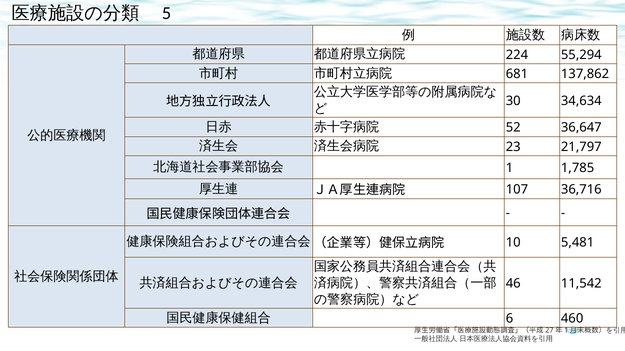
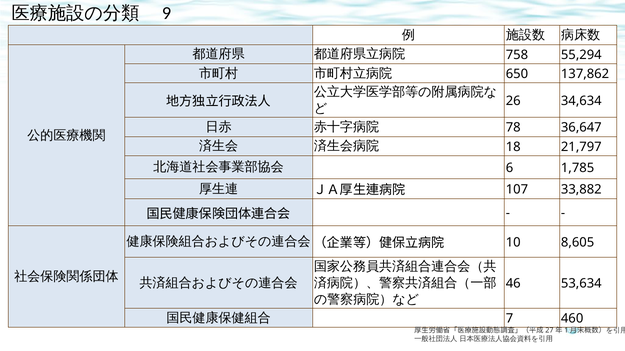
5: 5 -> 9 (167, 13)
224: 224 -> 758 (517, 55)
681: 681 -> 650 (517, 74)
30: 30 -> 26 (513, 101)
52: 52 -> 78 (513, 128)
23: 23 -> 18 (513, 147)
1: 1 -> 6 (510, 168)
36,716: 36,716 -> 33,882 (581, 190)
5,481: 5,481 -> 8,605 (578, 243)
11,542: 11,542 -> 53,634 (581, 284)
6: 6 -> 7 (510, 319)
